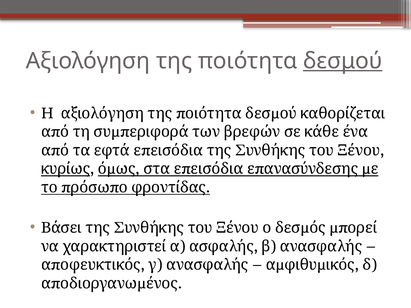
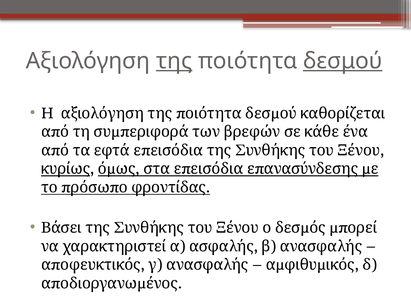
της underline: none -> present (174, 61)
